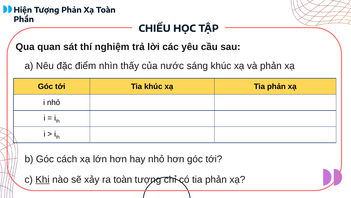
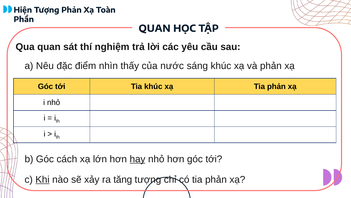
CHIẾU: CHIẾU -> QUAN (155, 29)
hay underline: none -> present (138, 159)
ra toàn: toàn -> tăng (123, 179)
